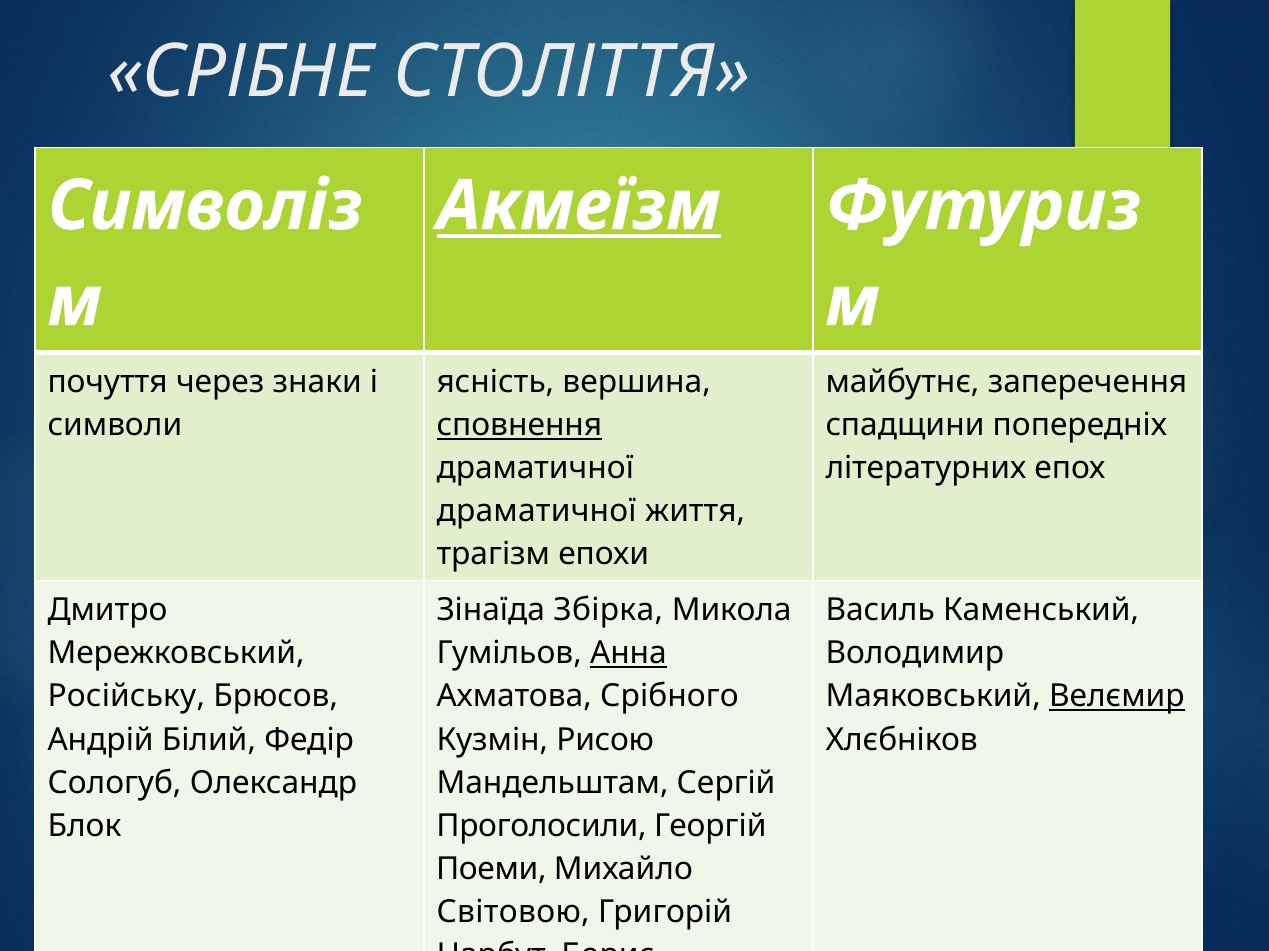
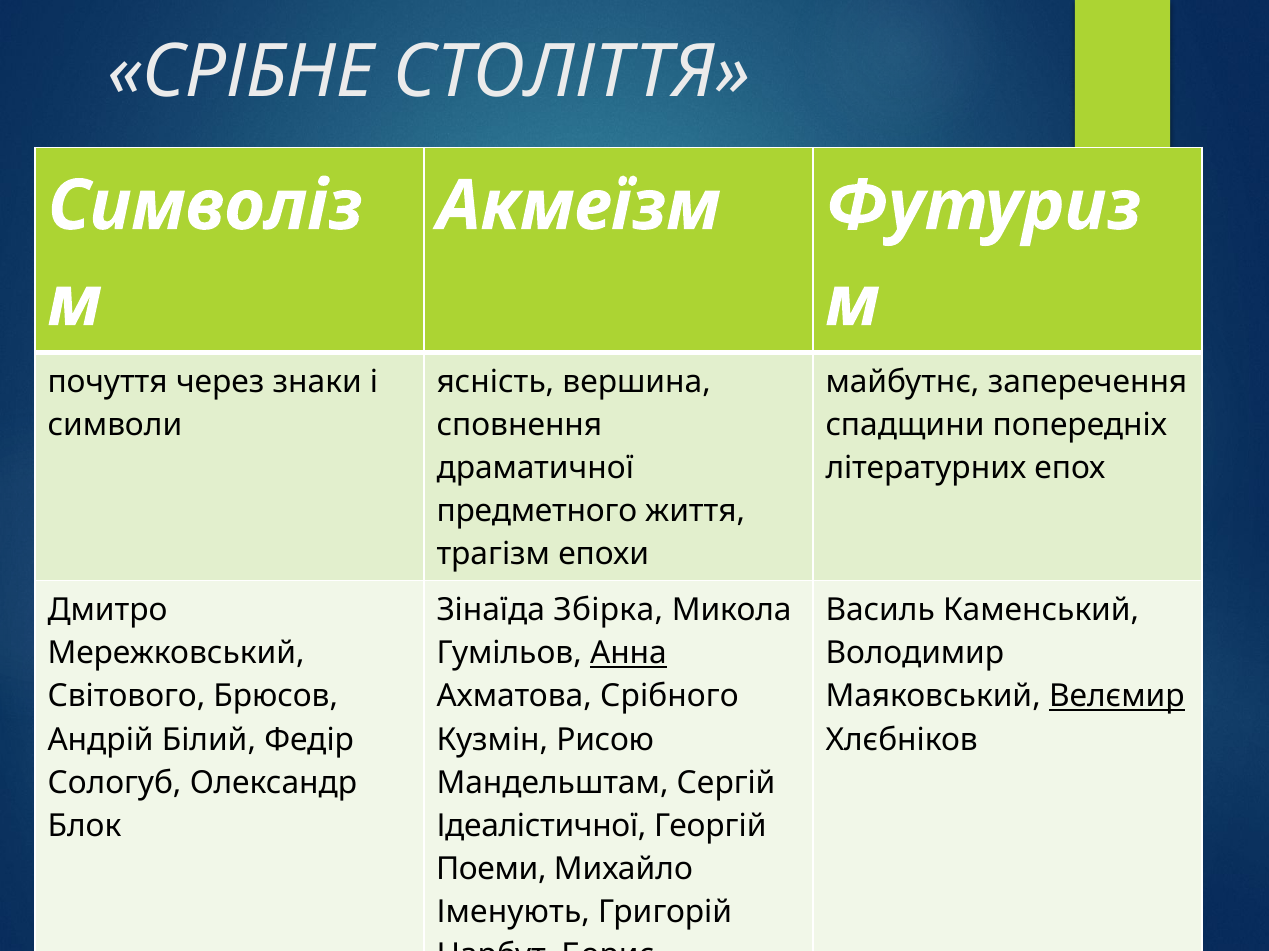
Акмеїзм underline: present -> none (579, 206)
сповнення underline: present -> none (519, 425)
драматичної: драматичної -> предметного (537, 512)
Російську: Російську -> Світового (126, 697)
Проголосили: Проголосили -> Ідеалістичної (541, 827)
Світовою: Світовою -> Іменують (513, 913)
